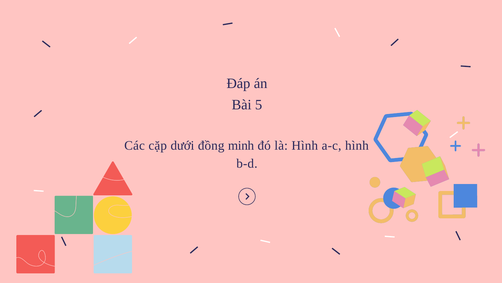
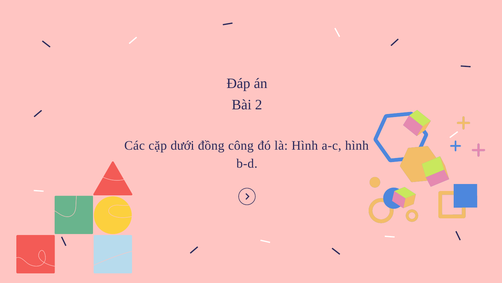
5: 5 -> 2 (259, 105)
minh: minh -> công (241, 145)
